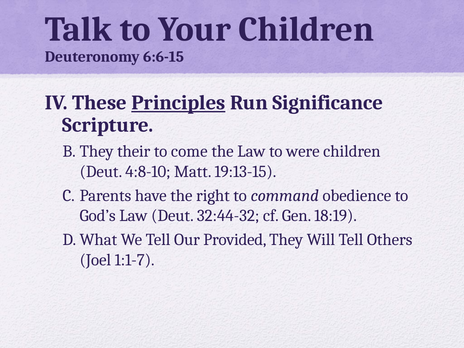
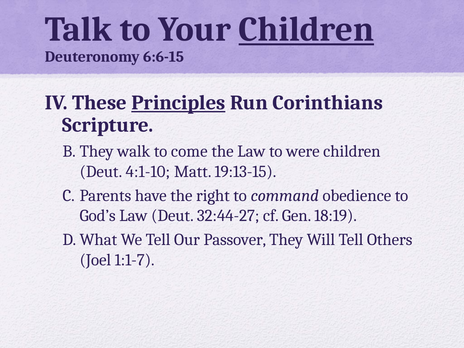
Children underline: none -> present (306, 29)
Significance: Significance -> Corinthians (328, 103)
their: their -> walk (134, 151)
4:8-10: 4:8-10 -> 4:1-10 (148, 172)
32:44-32: 32:44-32 -> 32:44-27 (228, 216)
Provided: Provided -> Passover (235, 240)
